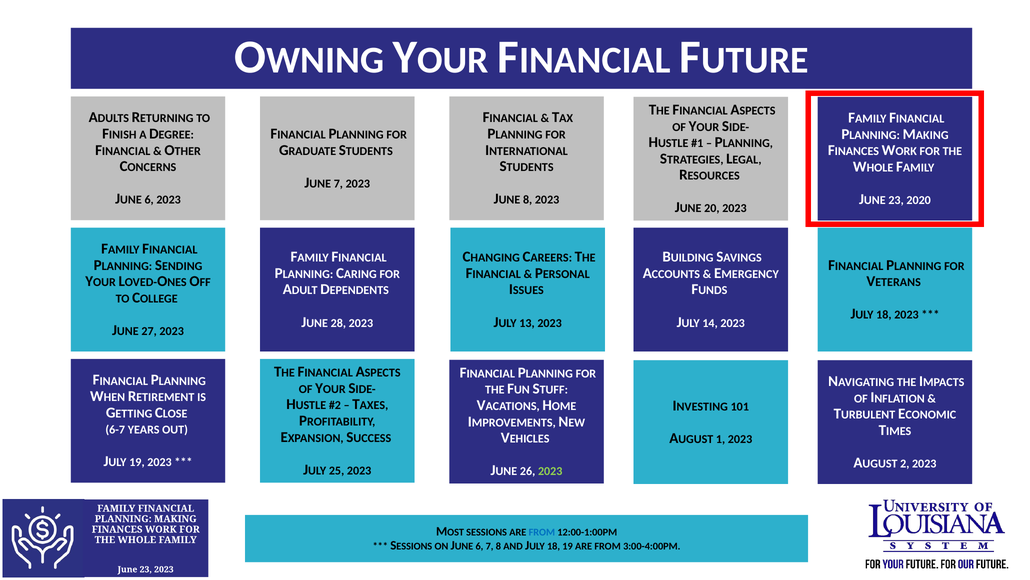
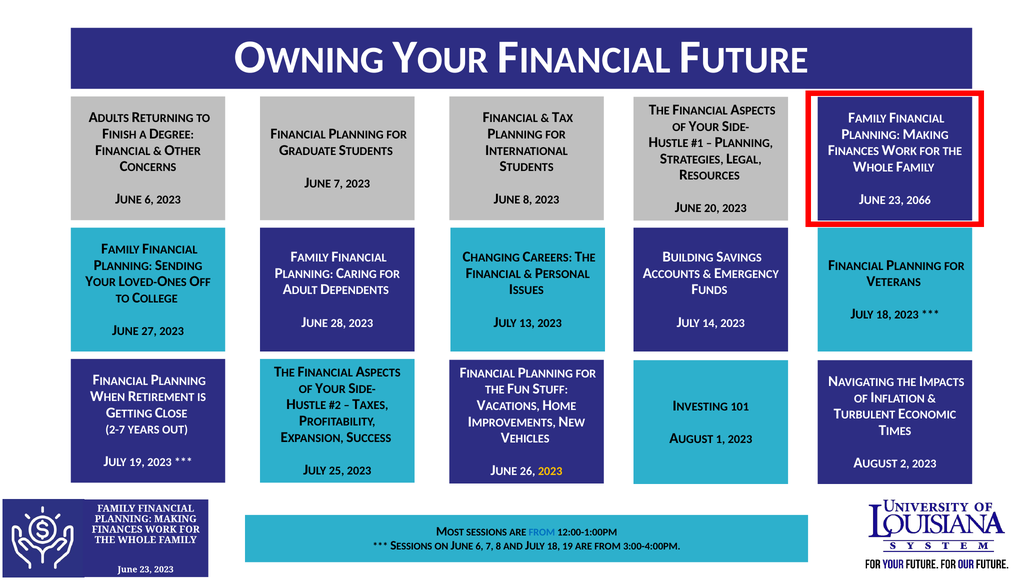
2020: 2020 -> 2066 (919, 200)
6-7: 6-7 -> 2-7 (115, 429)
2023 colour: light green -> yellow (550, 471)
